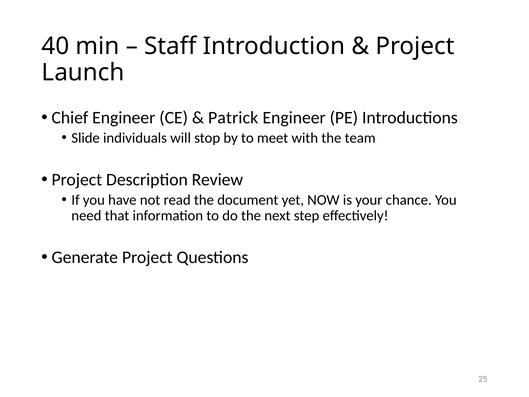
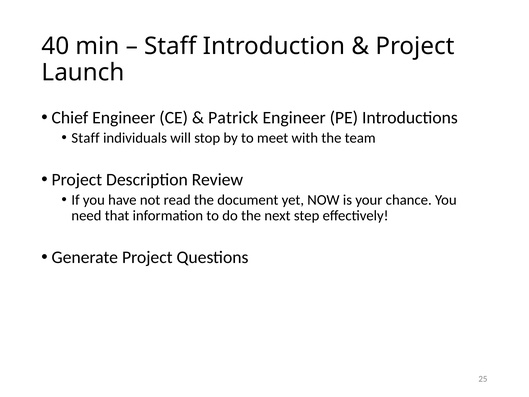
Slide: Slide -> Staff (86, 138)
